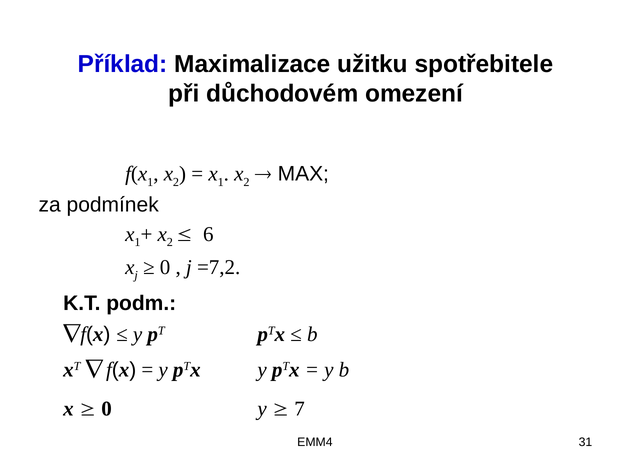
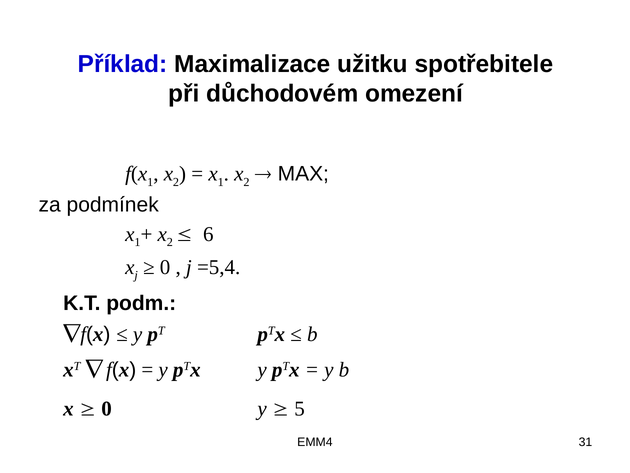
=7,2: =7,2 -> =5,4 (219, 267)
7: 7 -> 5 (300, 408)
